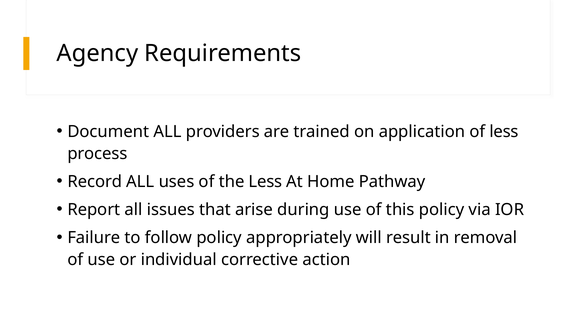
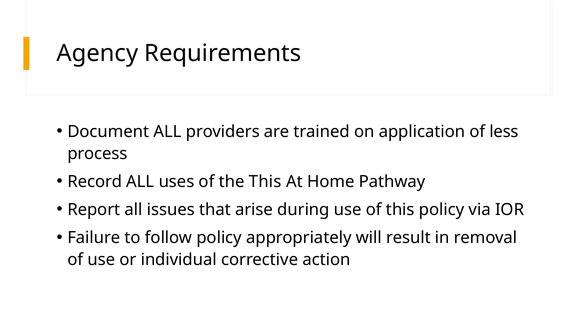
the Less: Less -> This (265, 182)
